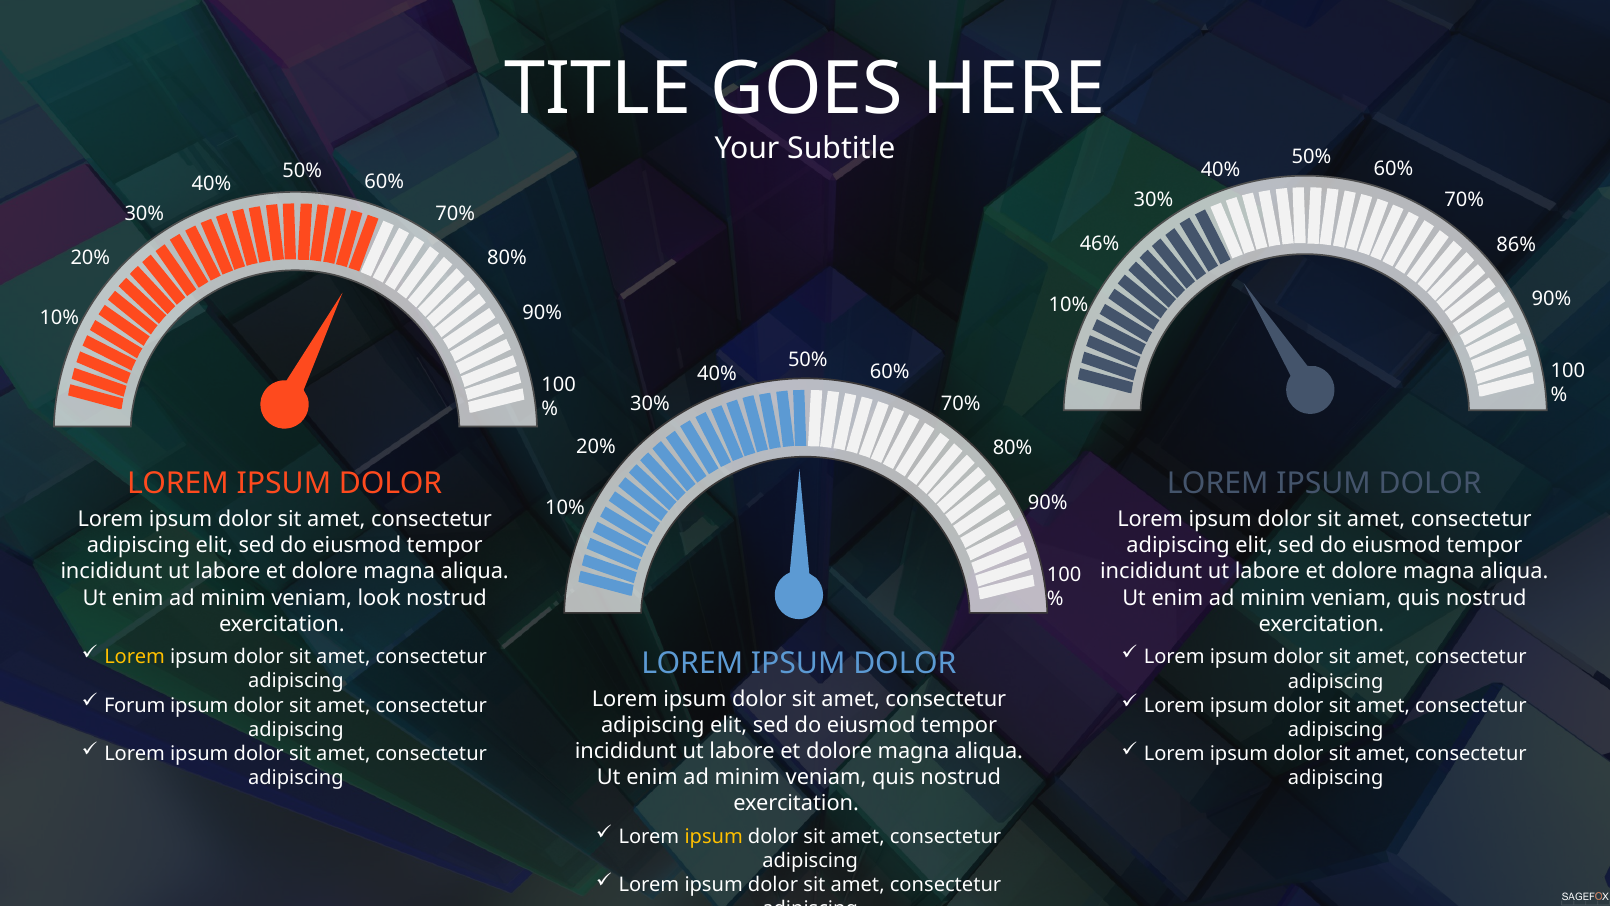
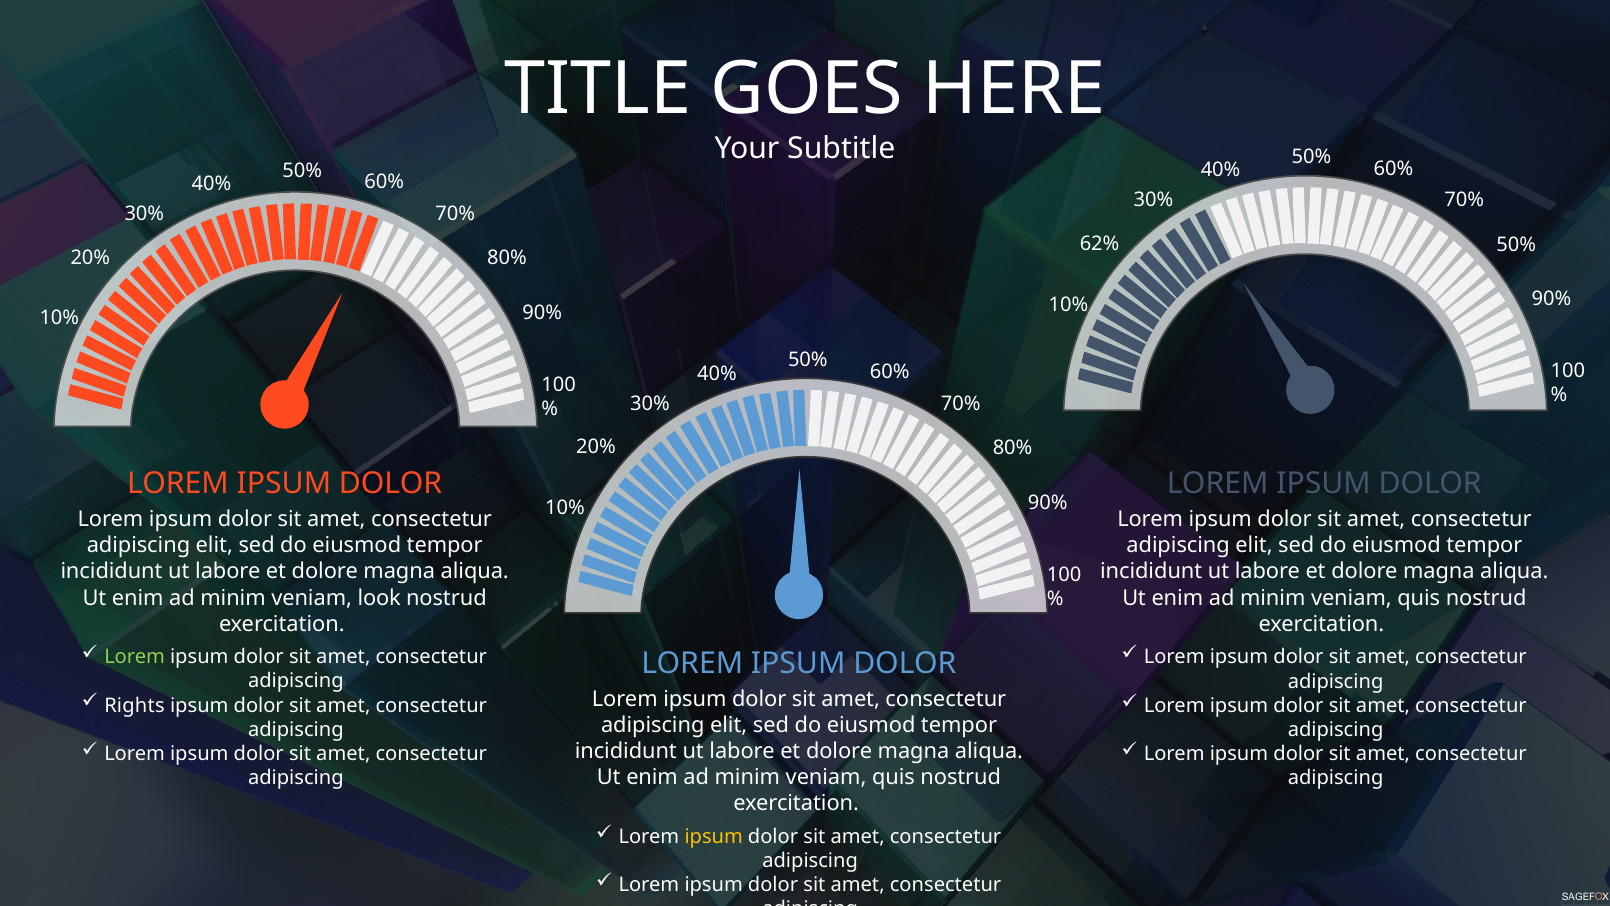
46%: 46% -> 62% (1100, 244)
86%: 86% -> 50% (1516, 244)
Lorem colour: yellow -> light green (135, 657)
Forum: Forum -> Rights (134, 705)
